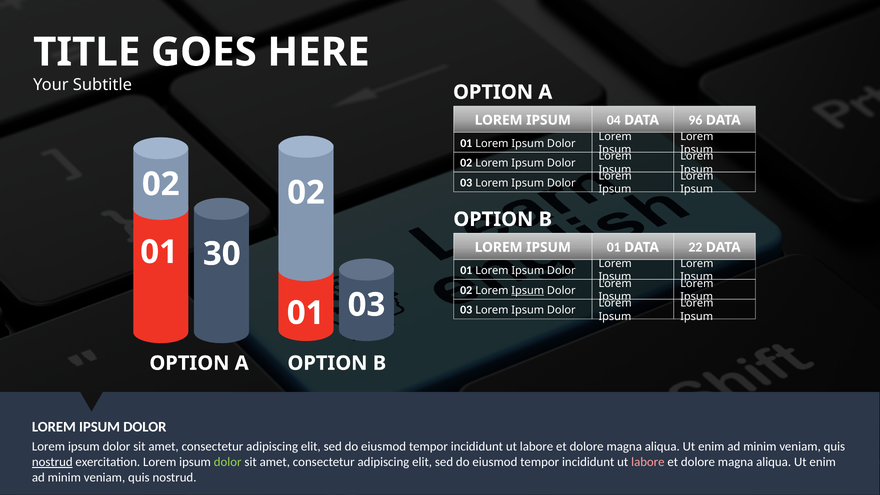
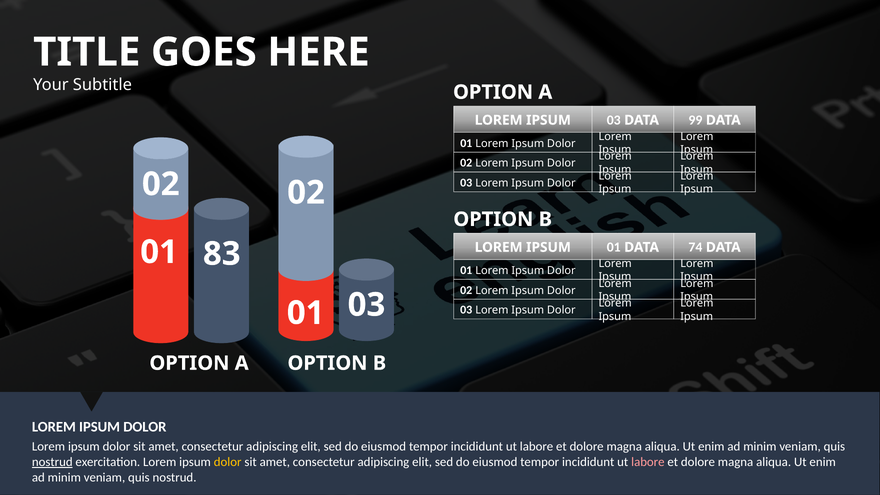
04: 04 -> 03 (614, 120)
96: 96 -> 99 (695, 120)
22: 22 -> 74 (695, 247)
30: 30 -> 83 (222, 254)
Ipsum underline: present -> none (528, 290)
dolor colour: light green -> yellow (228, 462)
